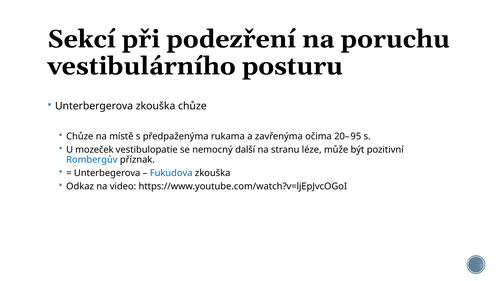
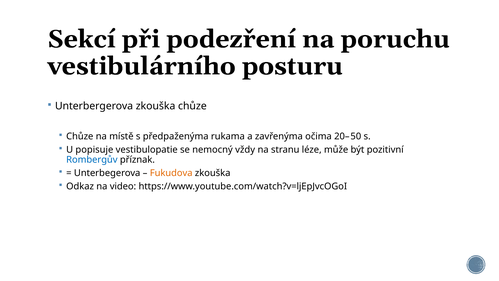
95: 95 -> 50 (356, 136)
mozeček: mozeček -> popisuje (94, 149)
další: další -> vždy (245, 149)
Fukudova colour: blue -> orange (171, 173)
